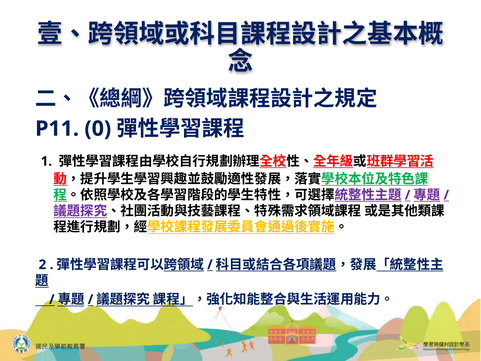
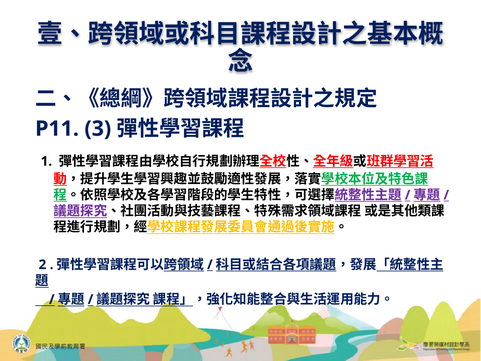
0: 0 -> 3 (98, 129)
